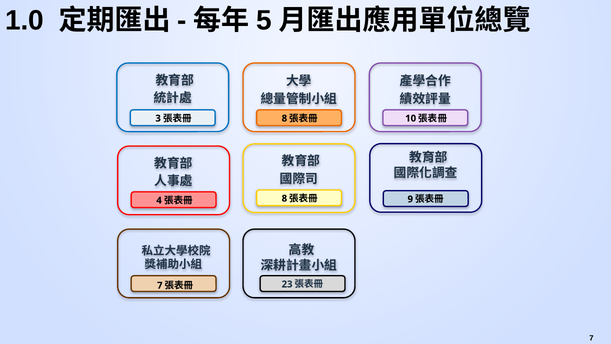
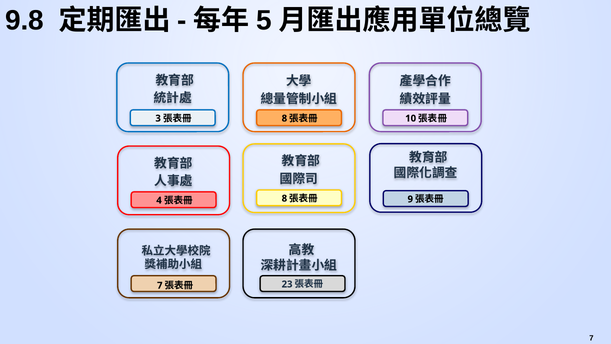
1.0: 1.0 -> 9.8 (25, 20)
